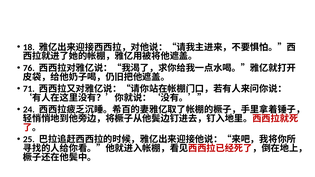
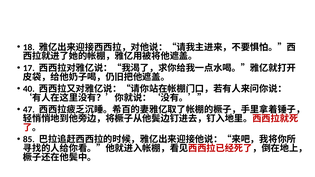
76: 76 -> 17 (29, 68)
71: 71 -> 40 (29, 89)
24: 24 -> 47 (29, 110)
25: 25 -> 85 (29, 140)
